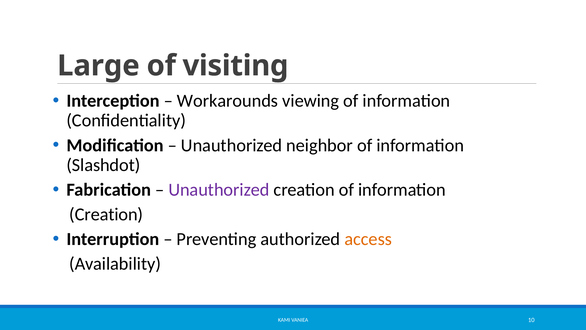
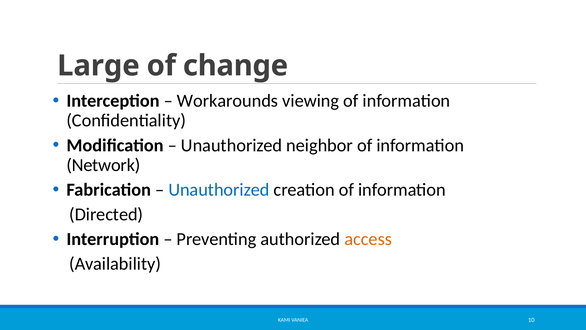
visiting: visiting -> change (236, 66)
Slashdot: Slashdot -> Network (103, 165)
Unauthorized colour: purple -> blue (219, 190)
Creation: Creation -> Directed (106, 214)
